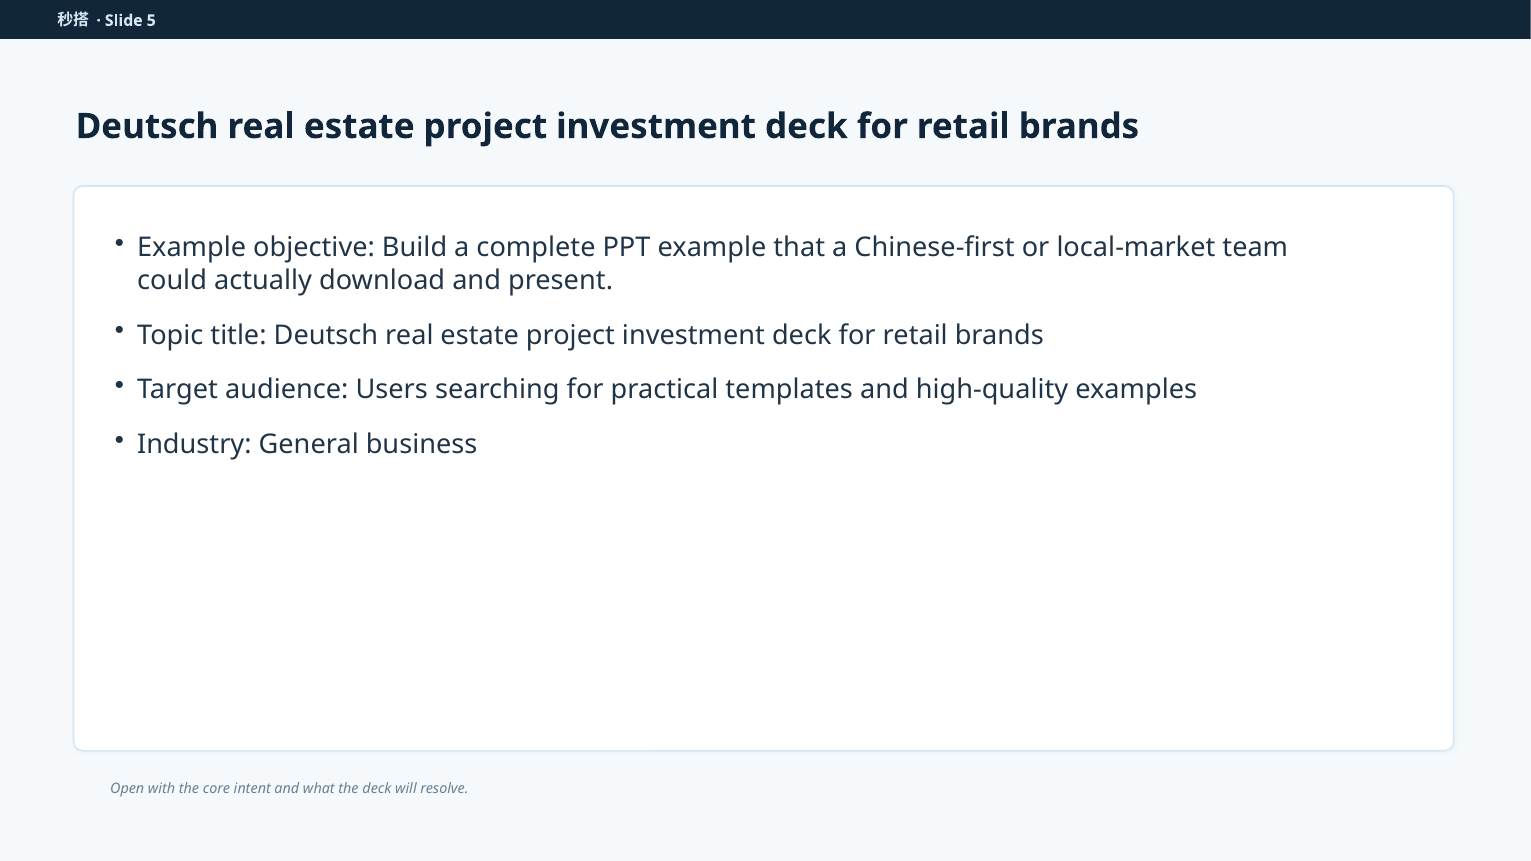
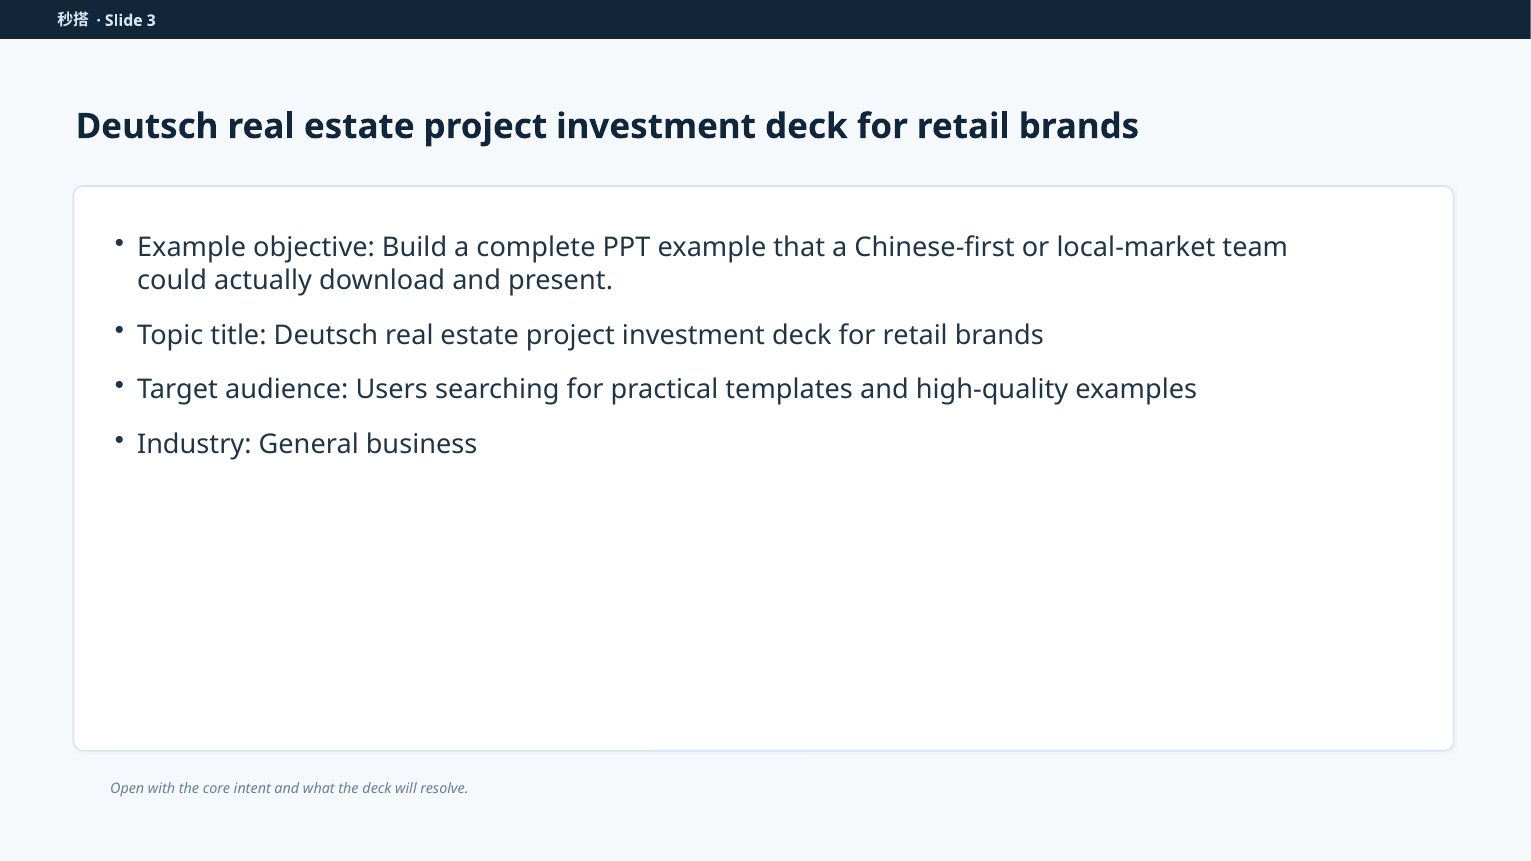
5: 5 -> 3 (151, 21)
